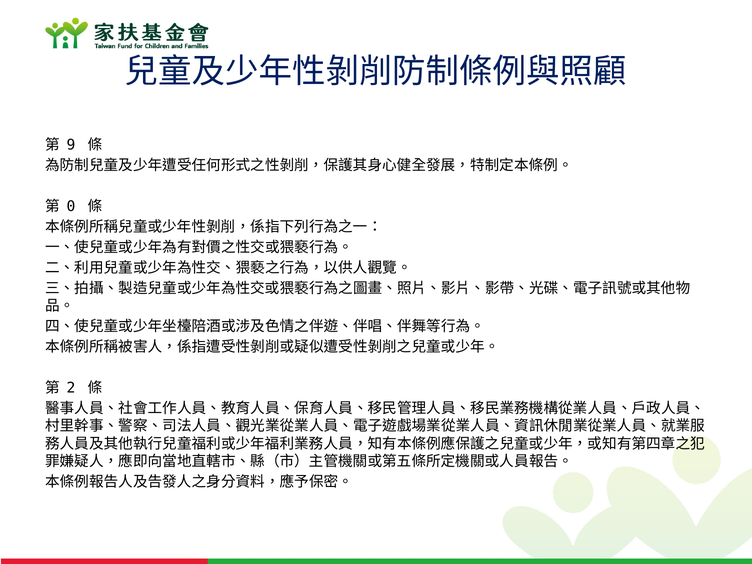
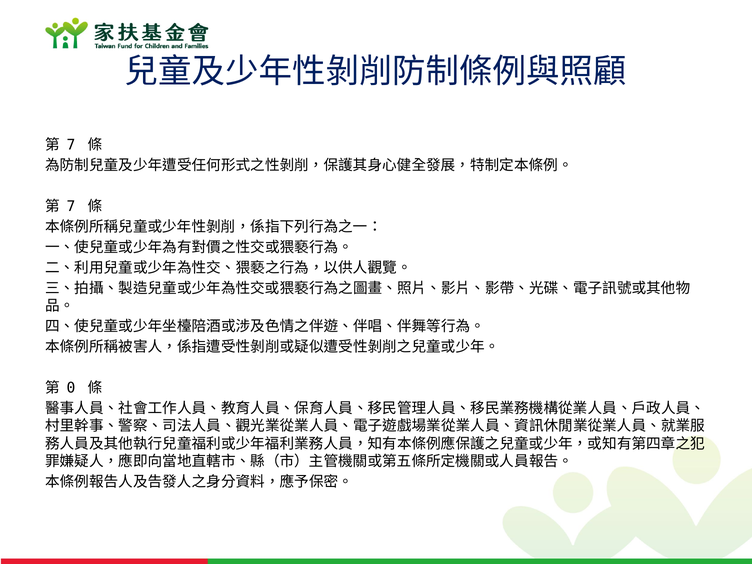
9: 9 -> 7 (71, 145)
0: 0 -> 7 (71, 207)
2: 2 -> 0 (71, 388)
